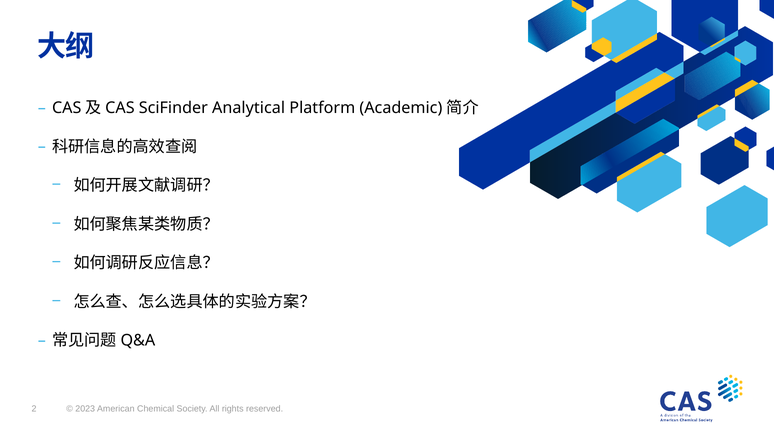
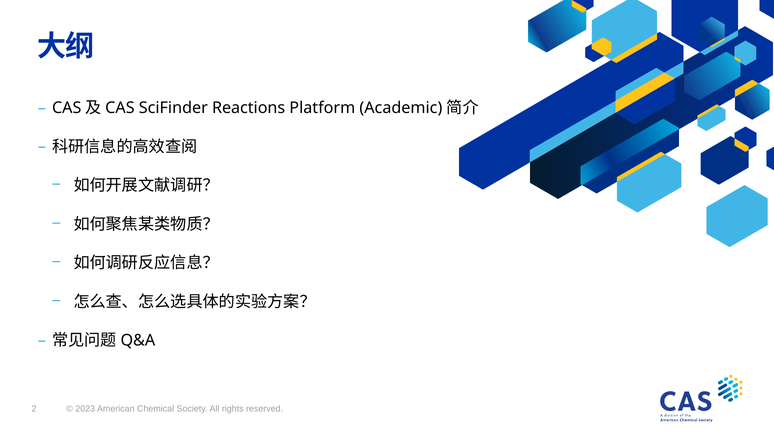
Analytical: Analytical -> Reactions (249, 108)
